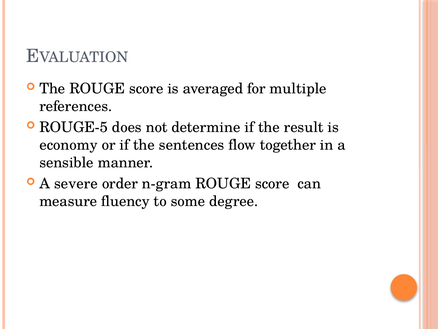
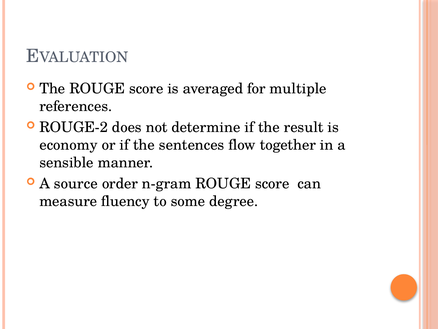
ROUGE-5: ROUGE-5 -> ROUGE-2 (74, 127)
severe: severe -> source (76, 184)
